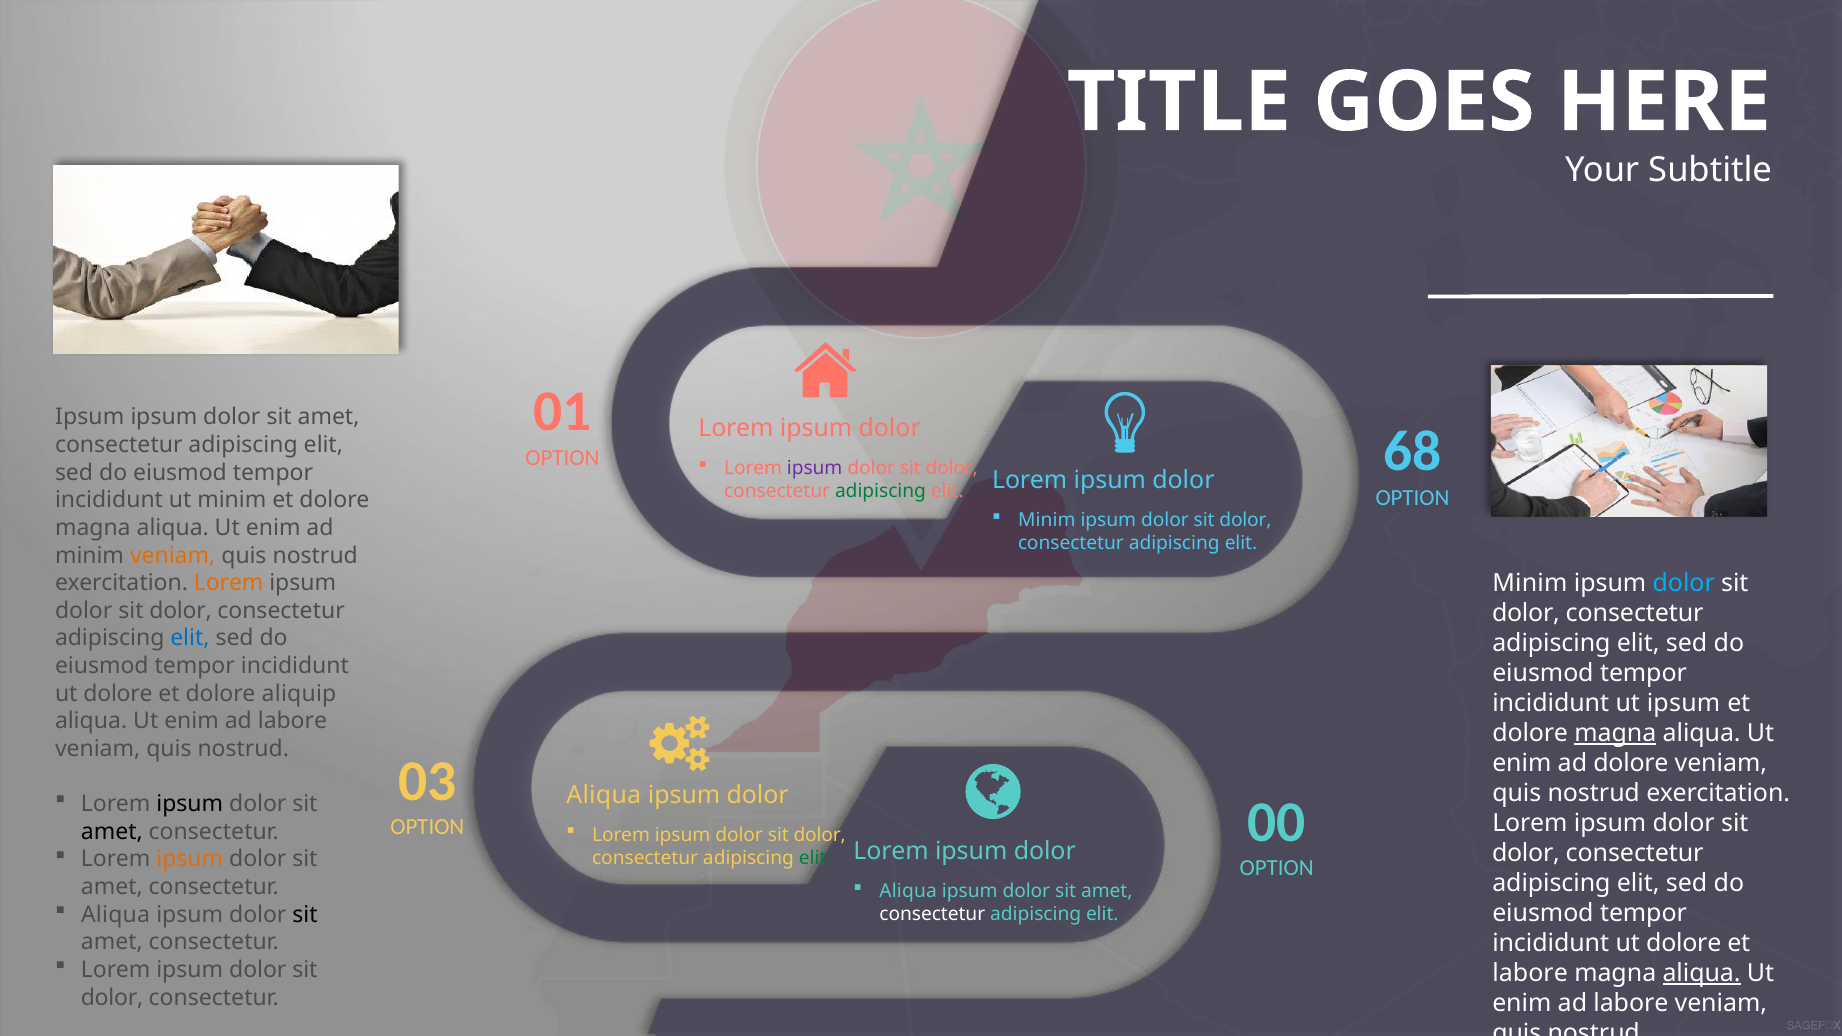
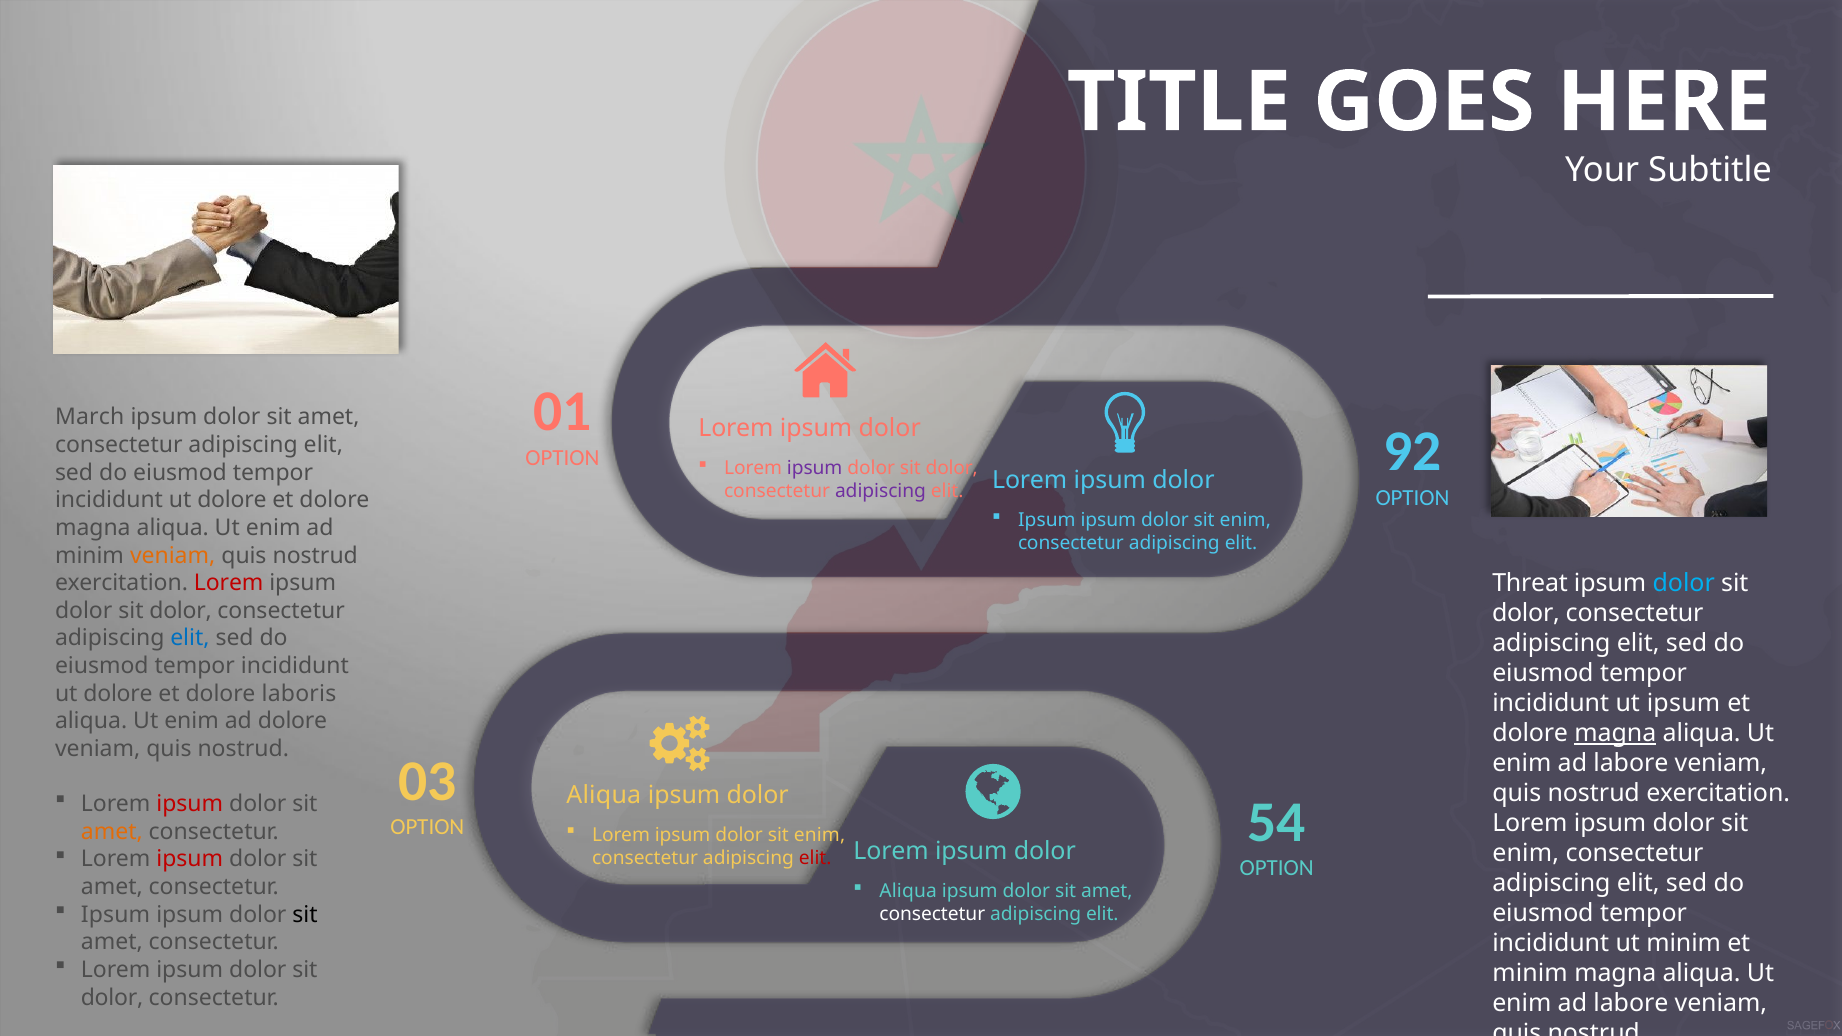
Ipsum: Ipsum -> March (90, 417)
68: 68 -> 92 (1413, 452)
adipiscing colour: green -> purple (881, 491)
minim: minim -> dolore (232, 500)
Minim: Minim -> Ipsum (1047, 520)
dolor: dolor -> enim (1245, 520)
Lorem colour: orange -> red (229, 583)
Minim: Minim -> Threat (1530, 584)
aliquip: aliquip -> laboris (299, 694)
labore: labore -> dolore (293, 721)
dolore: dolore -> labore (1631, 763)
ipsum colour: black -> red (190, 804)
00: 00 -> 54 (1277, 822)
dolor: dolor -> enim (820, 835)
amet colour: black -> orange (112, 832)
dolor: dolor -> enim (1526, 853)
ipsum colour: orange -> red (190, 859)
elit colour: green -> red (815, 858)
Aliqua: Aliqua -> Ipsum (116, 915)
dolore: dolore -> minim (1684, 943)
labore: labore -> minim (1530, 973)
aliqua underline: present -> none (1702, 973)
